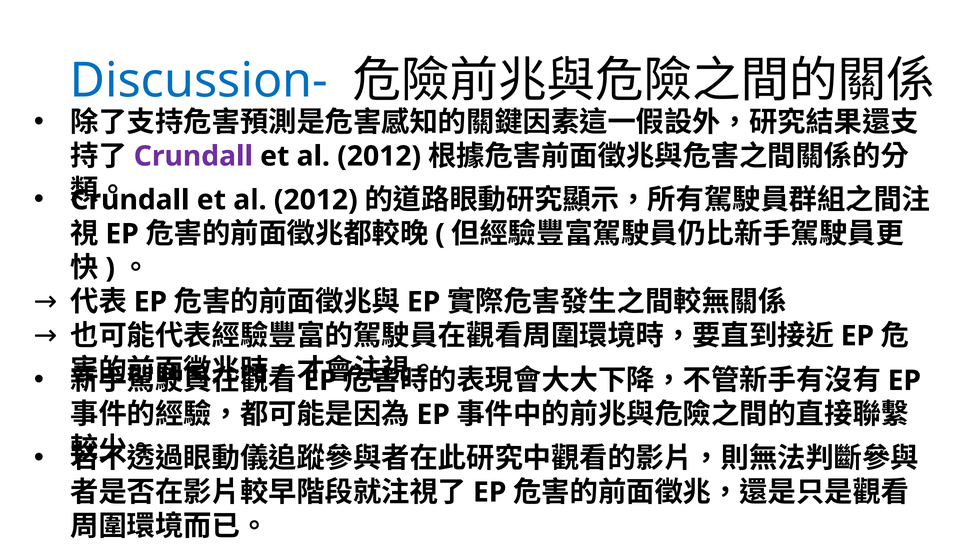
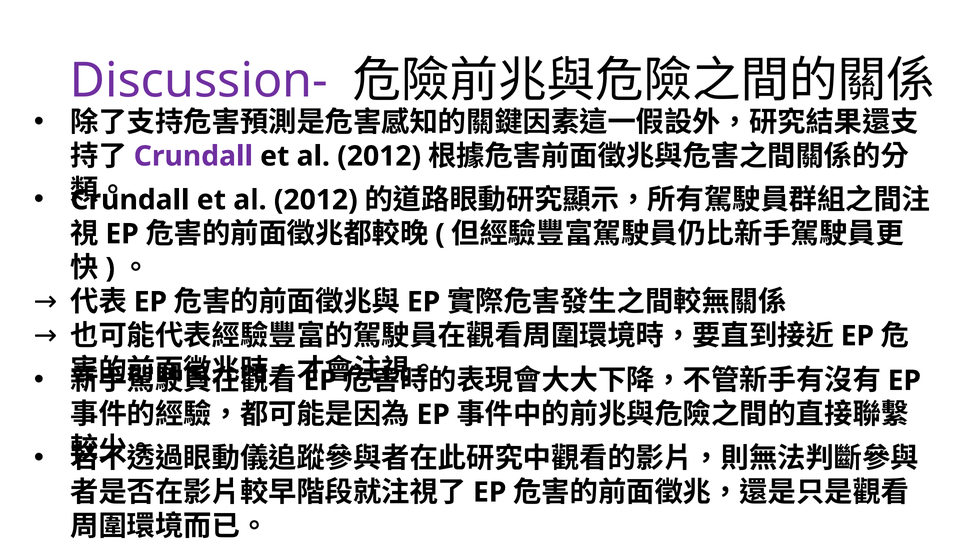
Discussion- colour: blue -> purple (199, 81)
